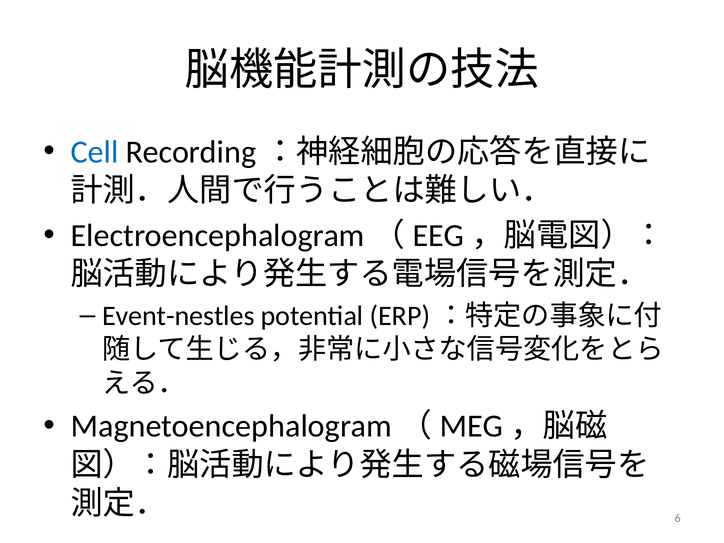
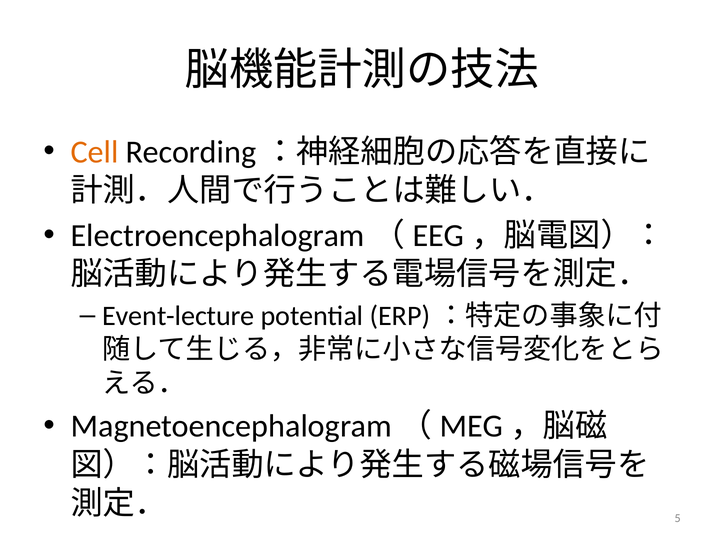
Cell colour: blue -> orange (95, 152)
Event-nestles: Event-nestles -> Event-lecture (178, 316)
6: 6 -> 5 (678, 518)
